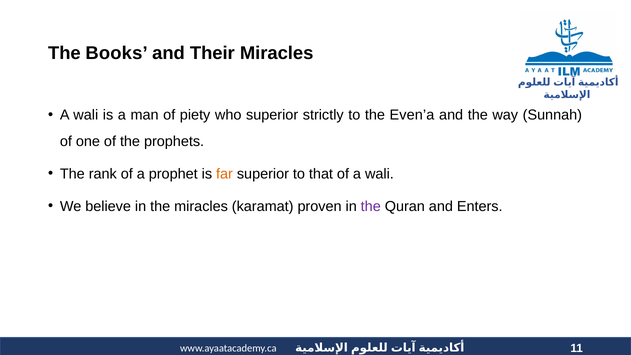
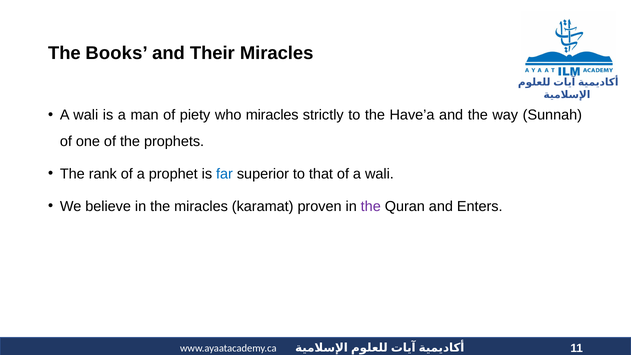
who superior: superior -> miracles (272, 115)
Even’a: Even’a -> Have’a (412, 115)
far colour: orange -> blue (225, 174)
